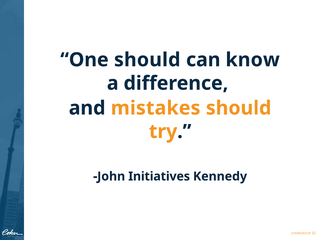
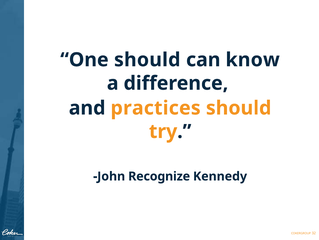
mistakes: mistakes -> practices (156, 108)
Initiatives: Initiatives -> Recognize (159, 176)
